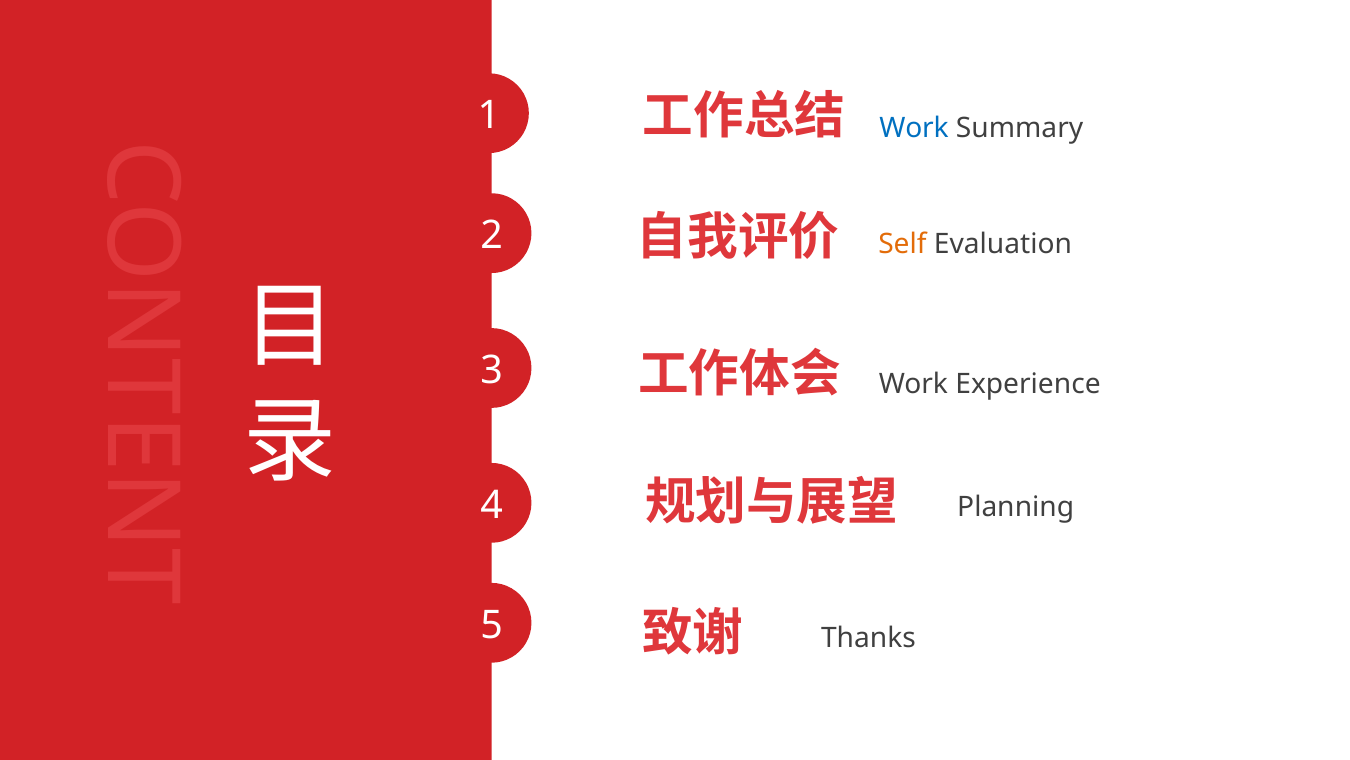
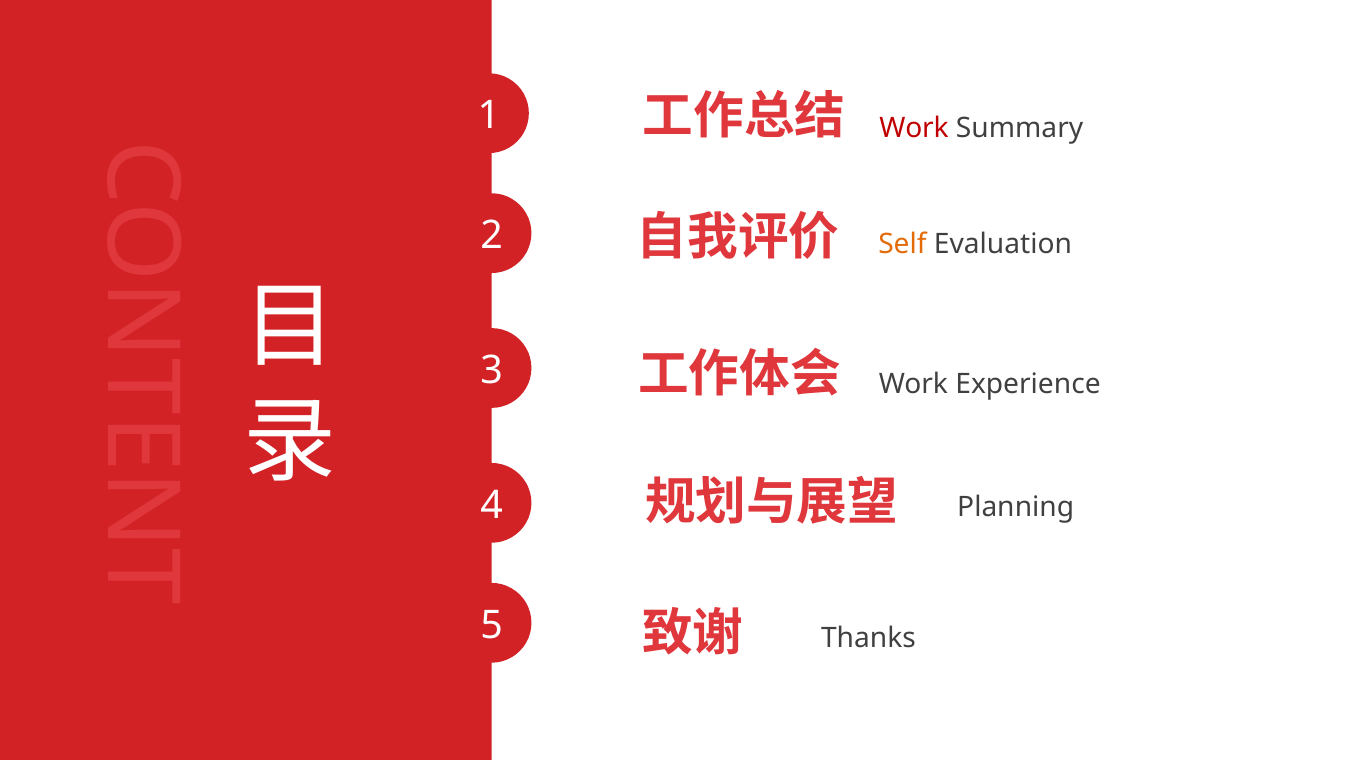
Work colour: blue -> red (914, 128)
